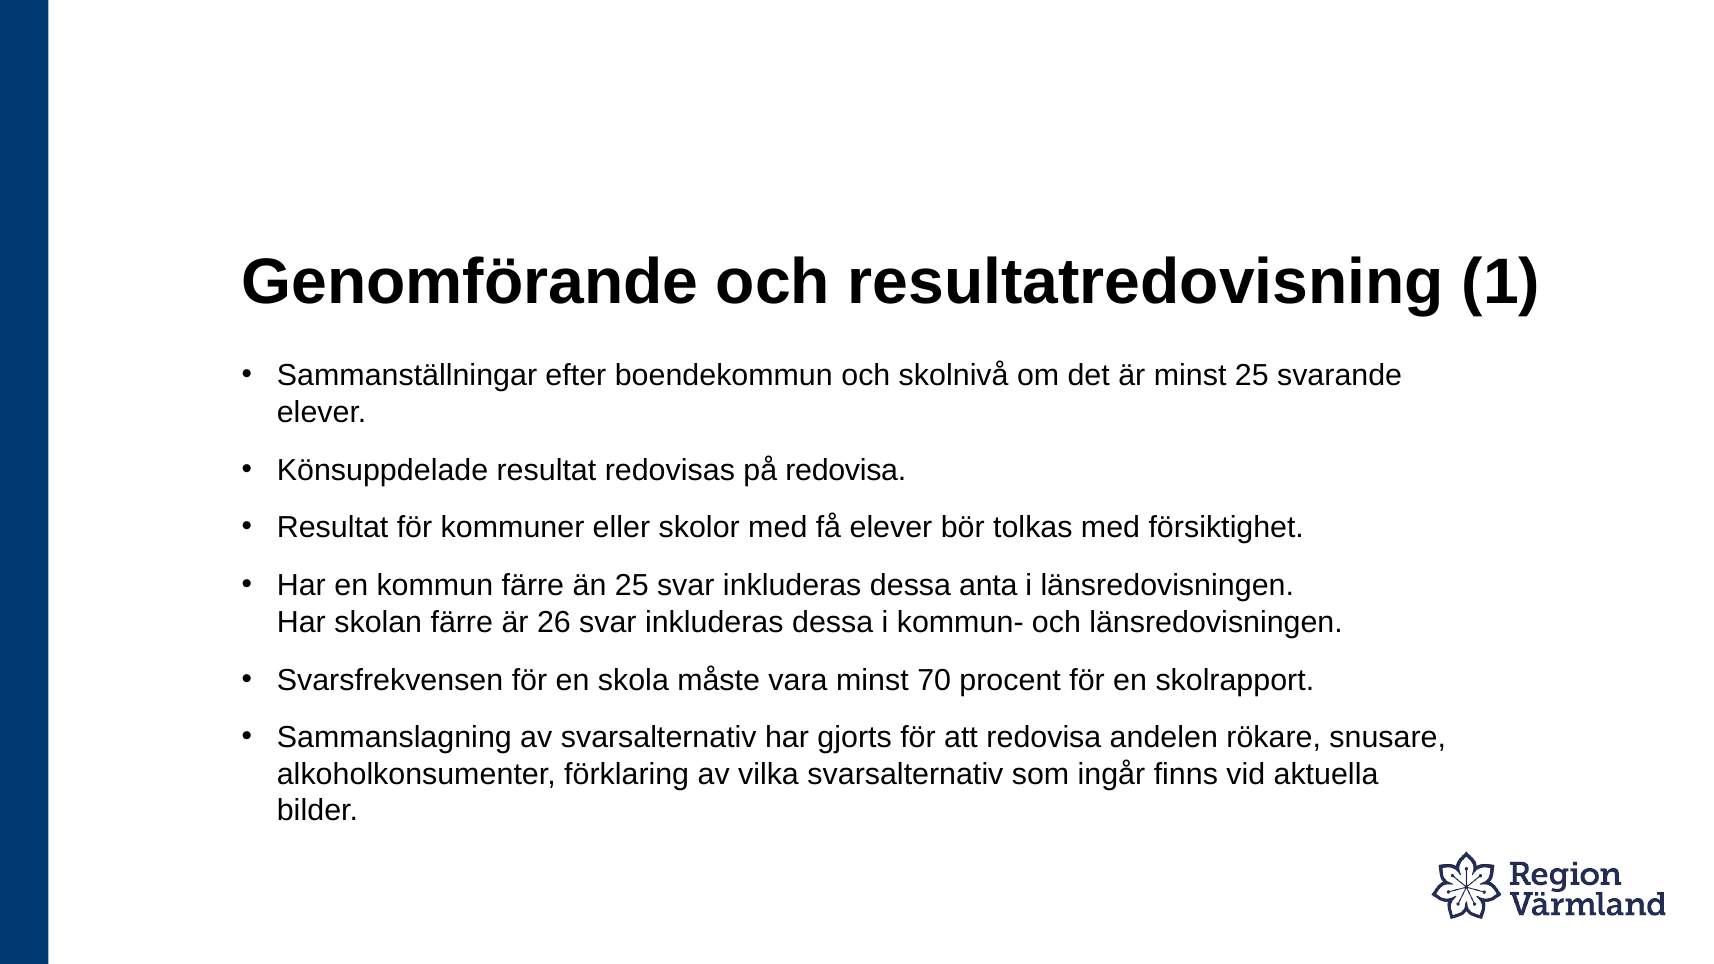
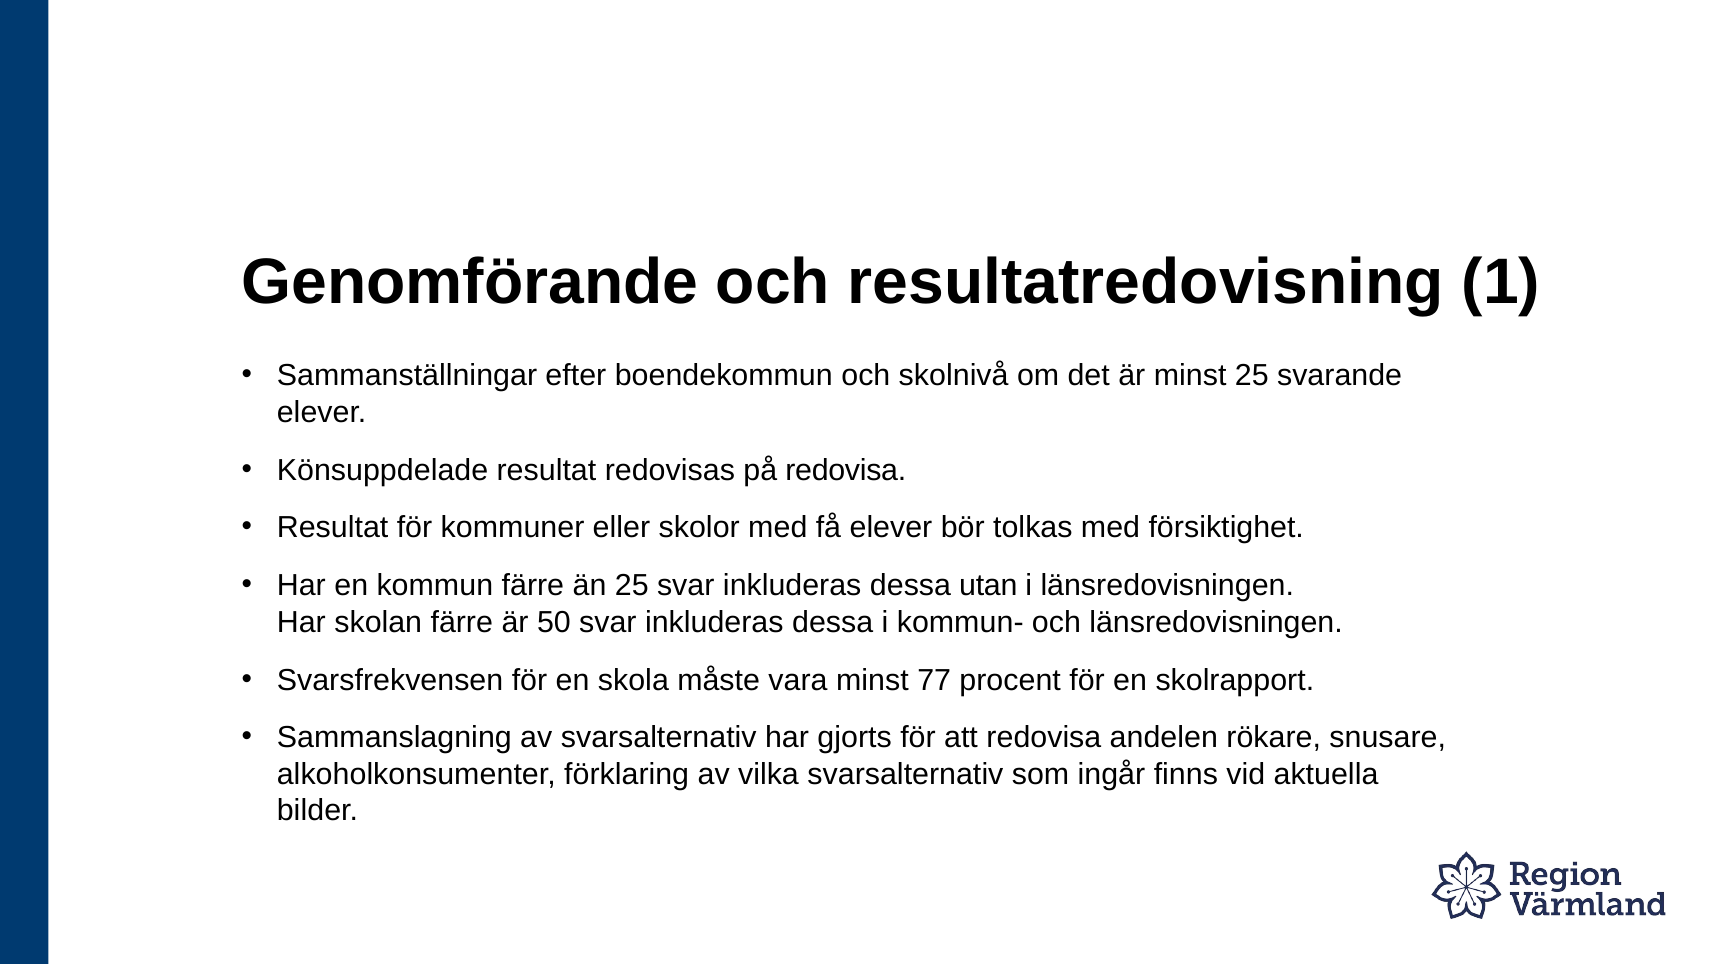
anta: anta -> utan (988, 586)
26: 26 -> 50 (554, 622)
70: 70 -> 77 (934, 680)
